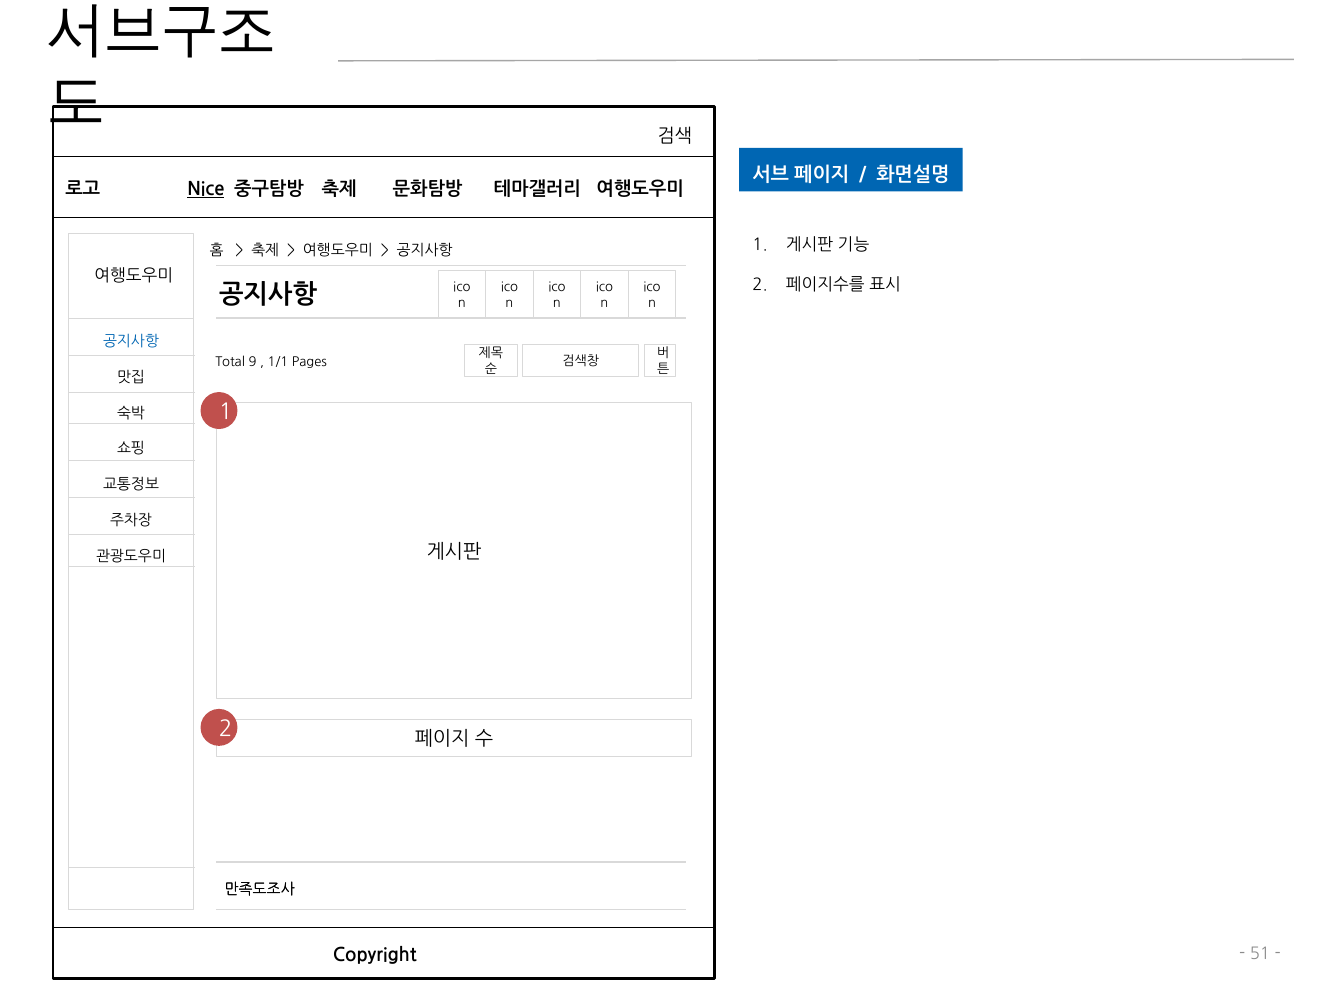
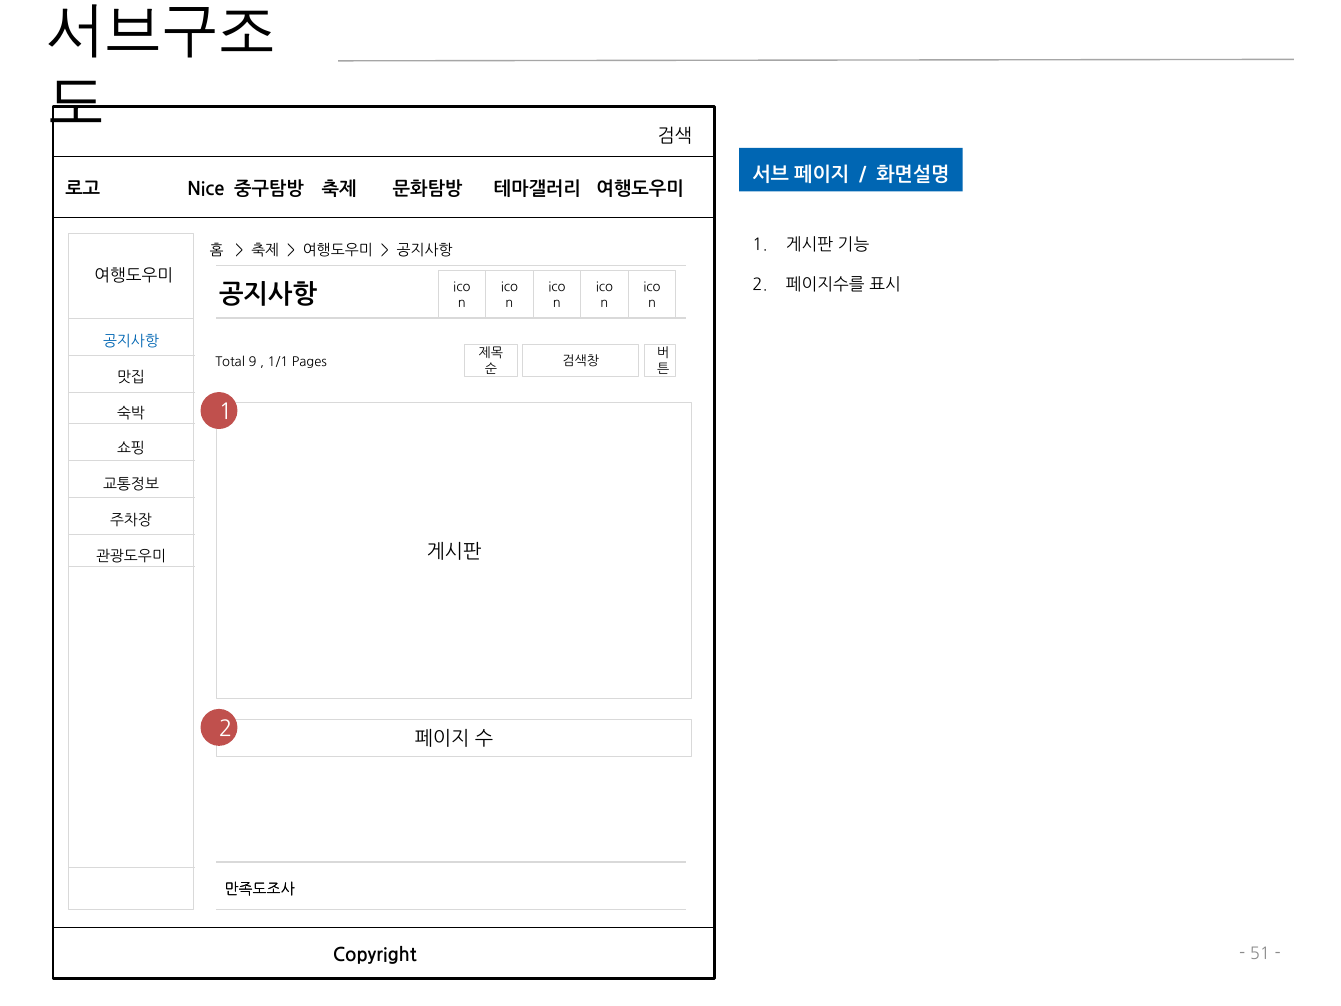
Nice underline: present -> none (206, 189)
